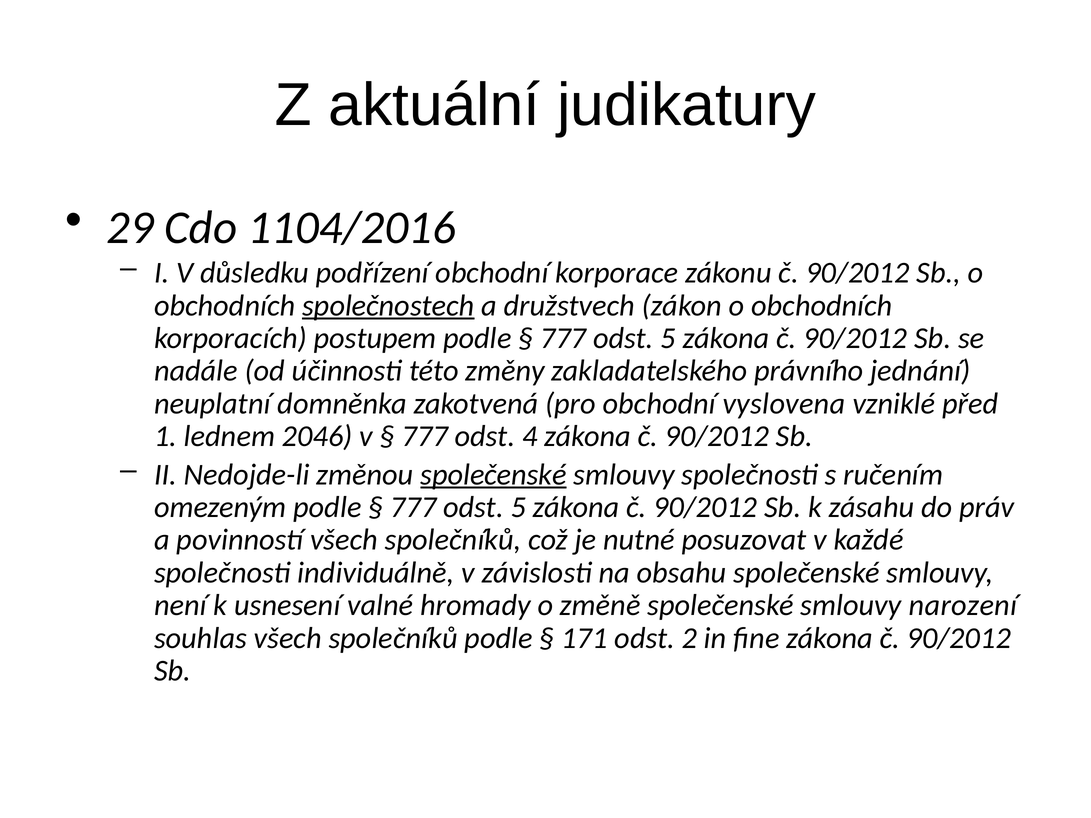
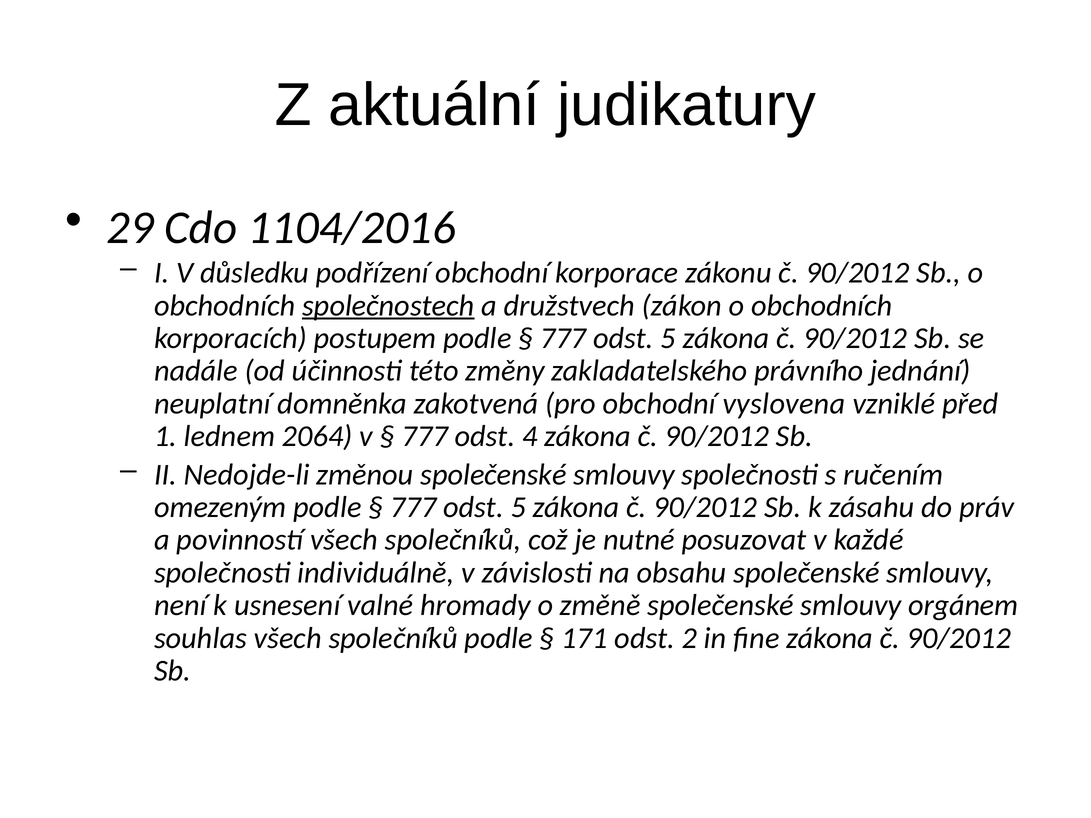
2046: 2046 -> 2064 (317, 437)
společenské underline: present -> none (494, 475)
narození: narození -> orgánem (963, 606)
